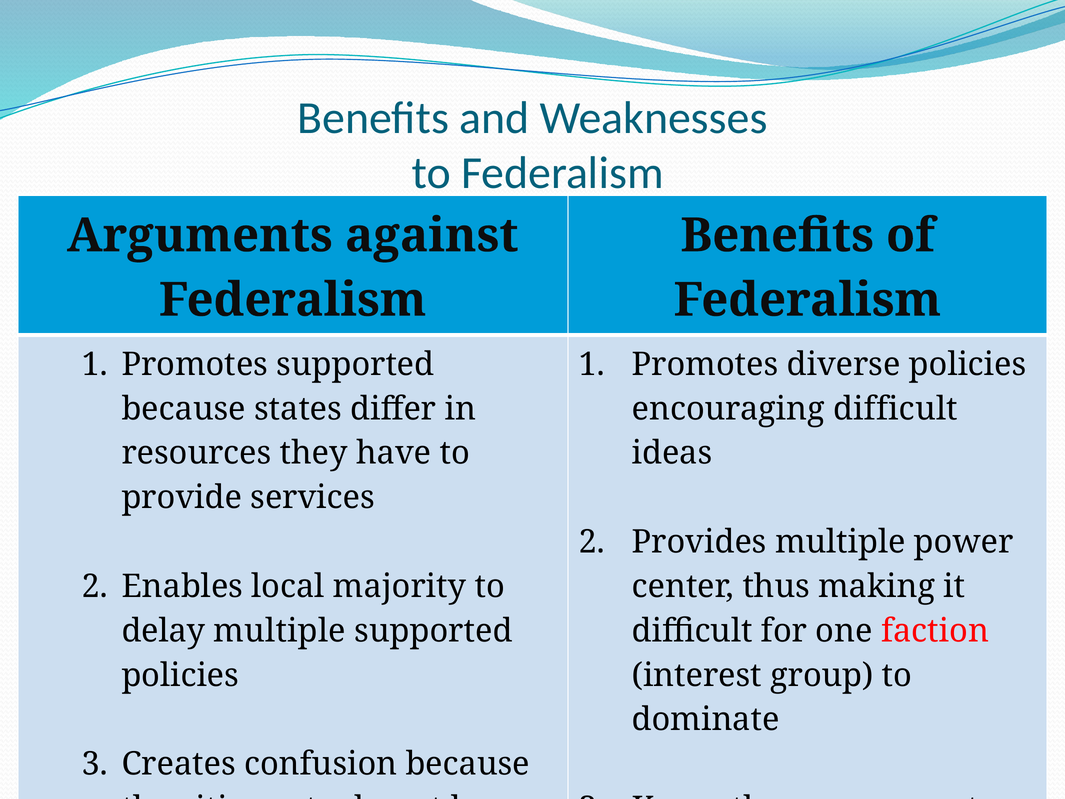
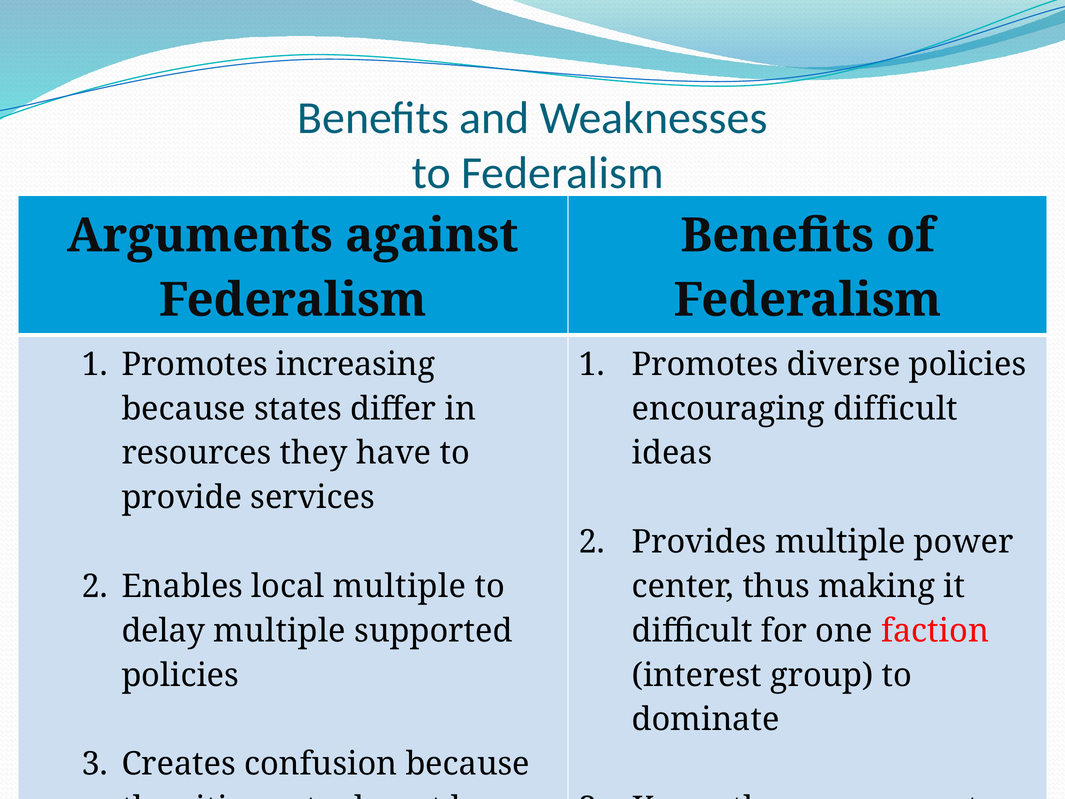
Promotes supported: supported -> increasing (356, 364)
local majority: majority -> multiple (399, 586)
